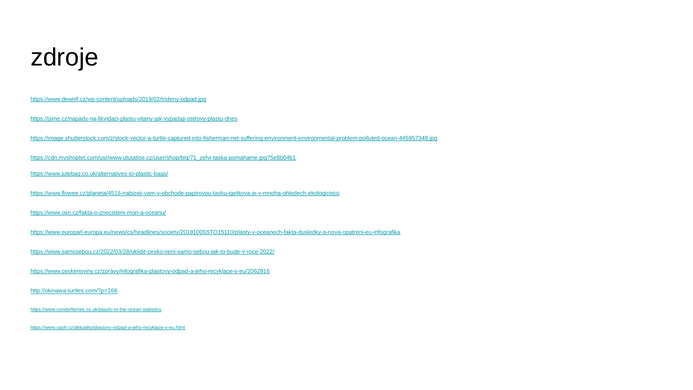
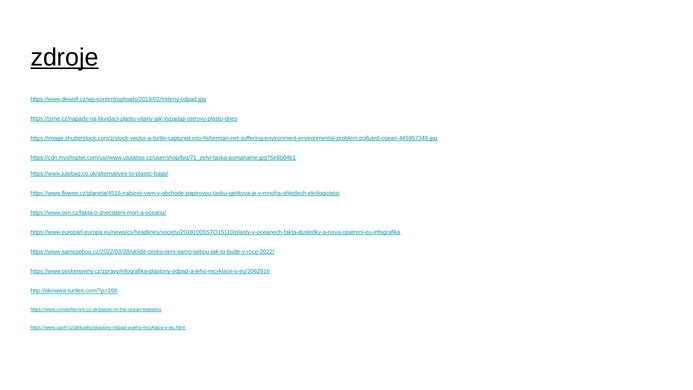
zdroje underline: none -> present (65, 57)
